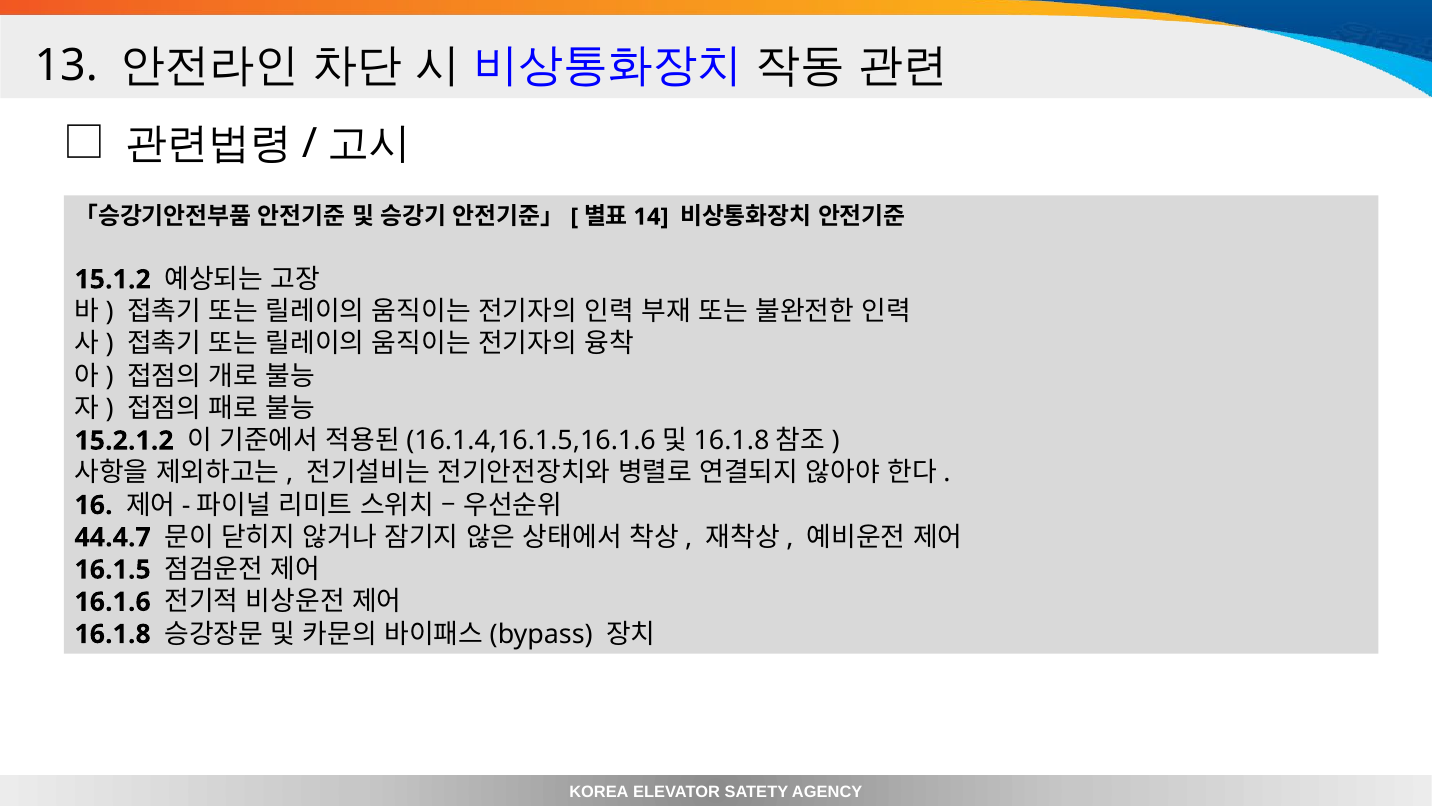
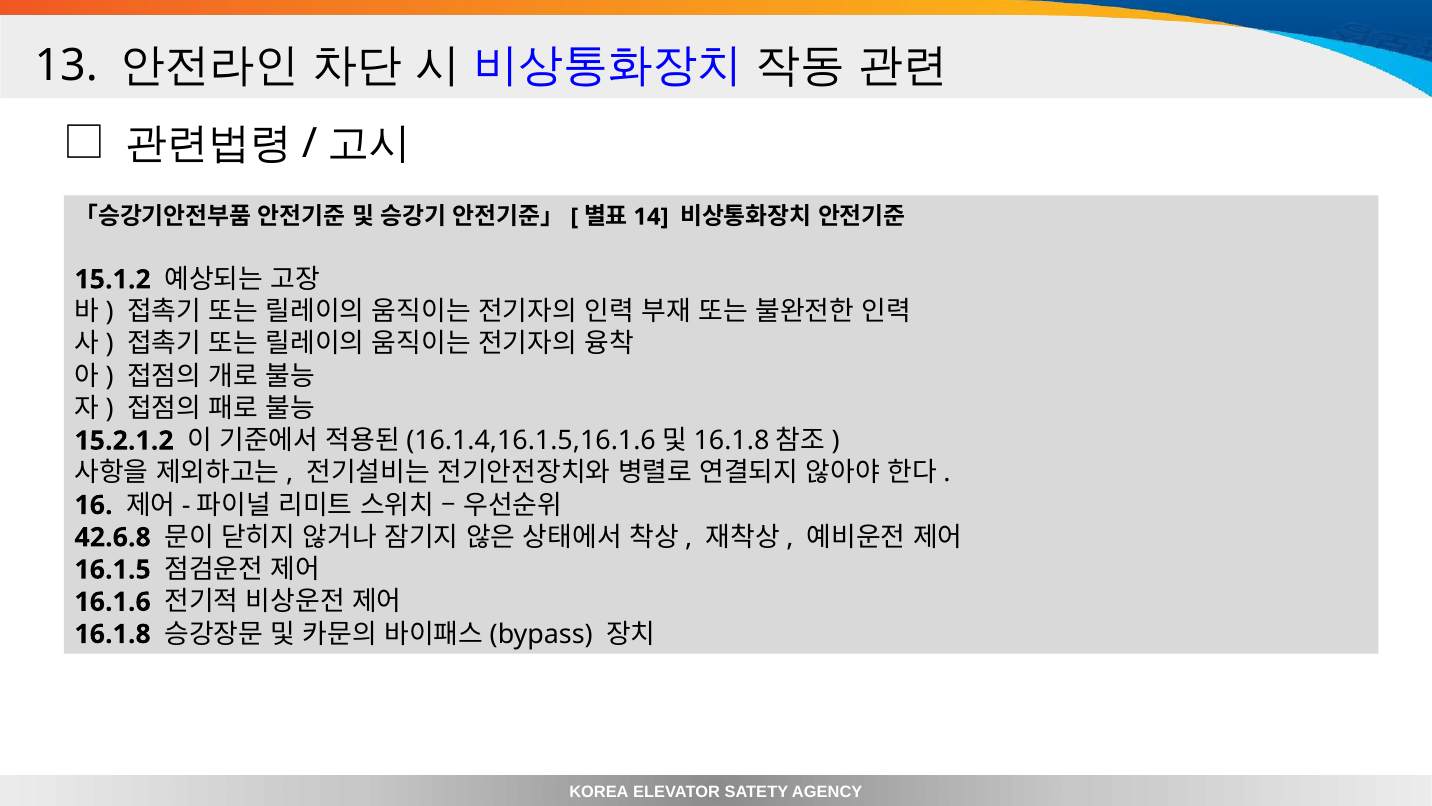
44.4.7: 44.4.7 -> 42.6.8 (113, 537)
